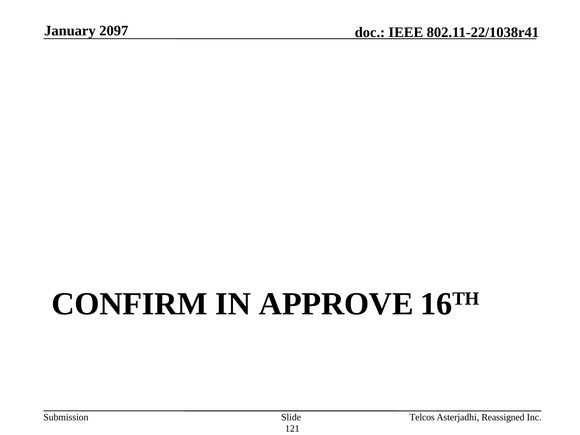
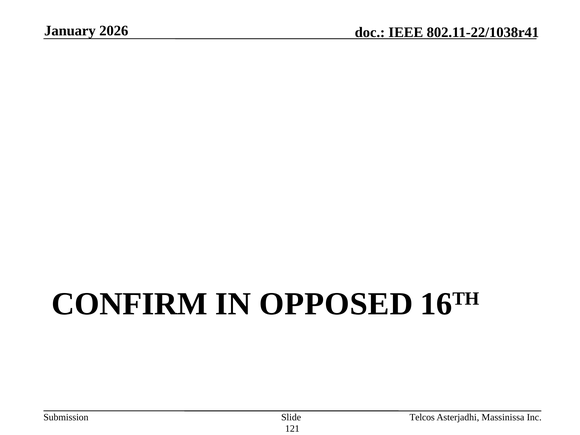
2097: 2097 -> 2026 (114, 31)
APPROVE: APPROVE -> OPPOSED (336, 304)
Reassigned: Reassigned -> Massinissa (503, 417)
